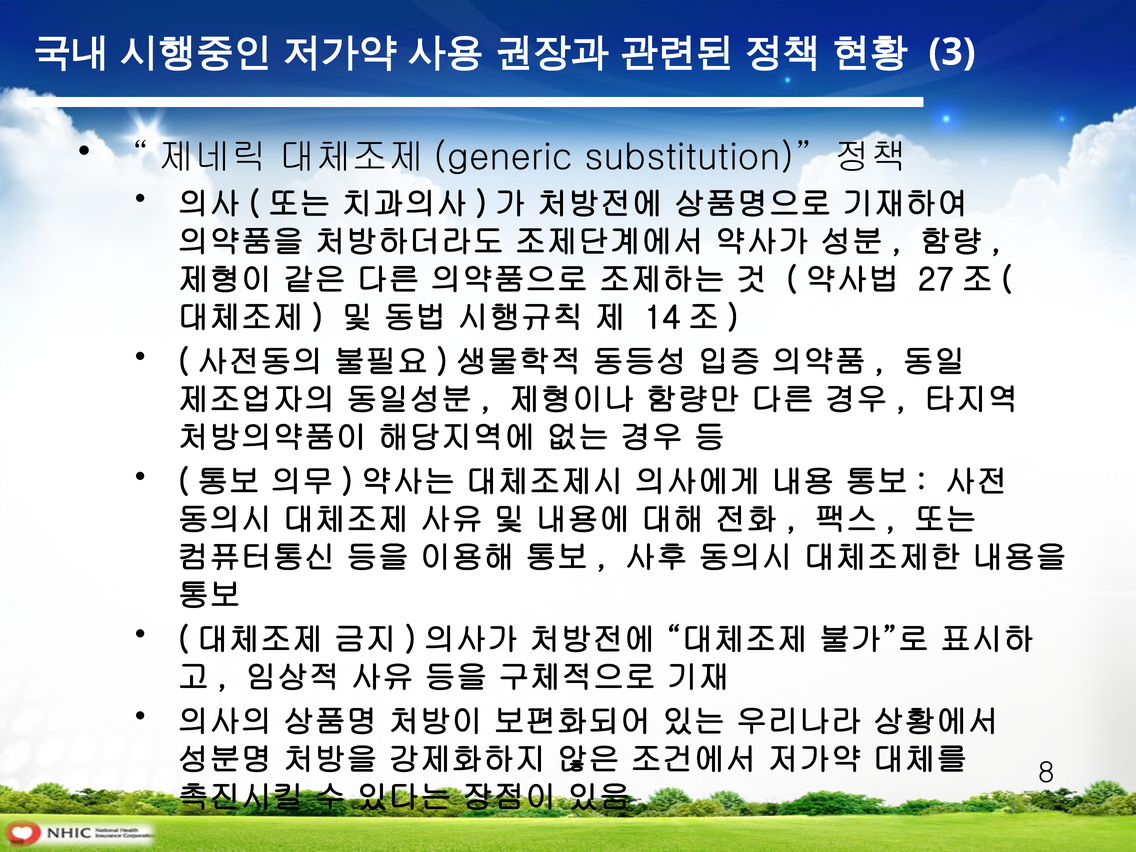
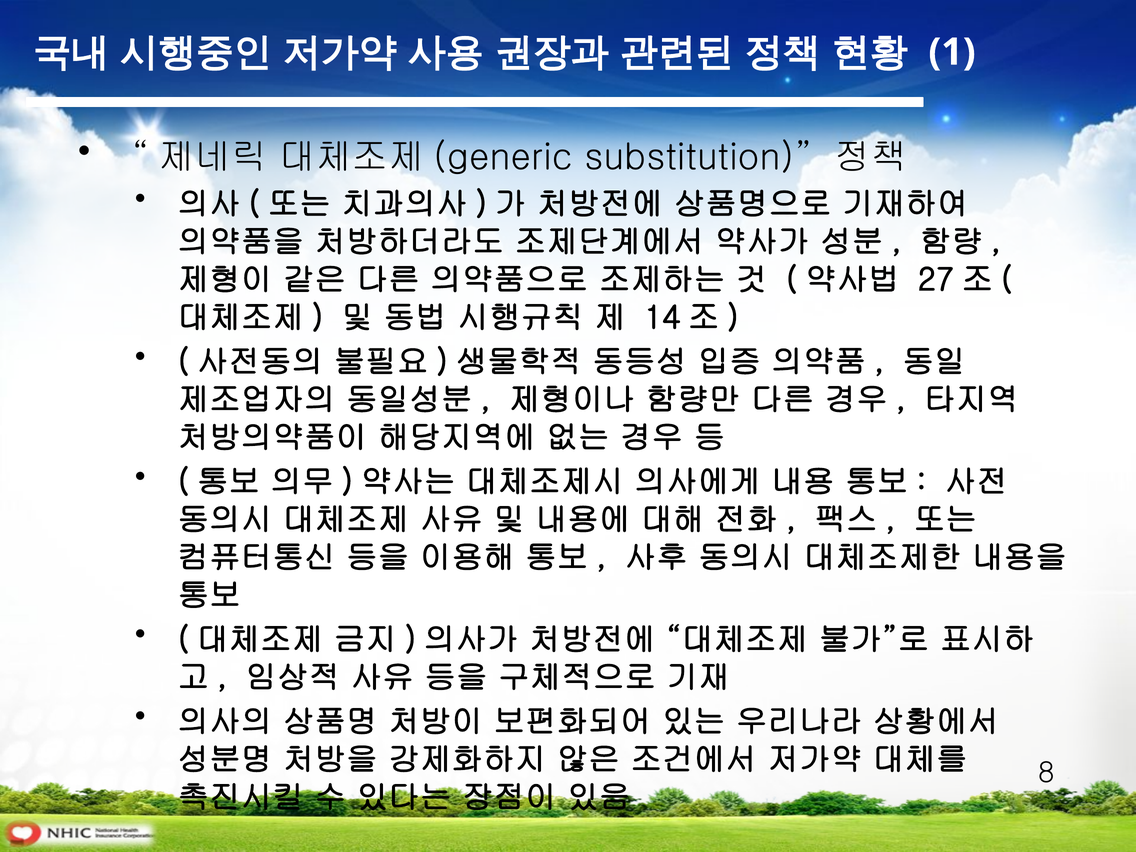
3: 3 -> 1 (952, 52)
